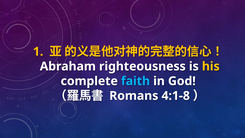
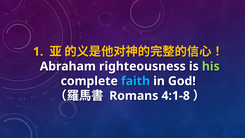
his colour: yellow -> light green (211, 66)
